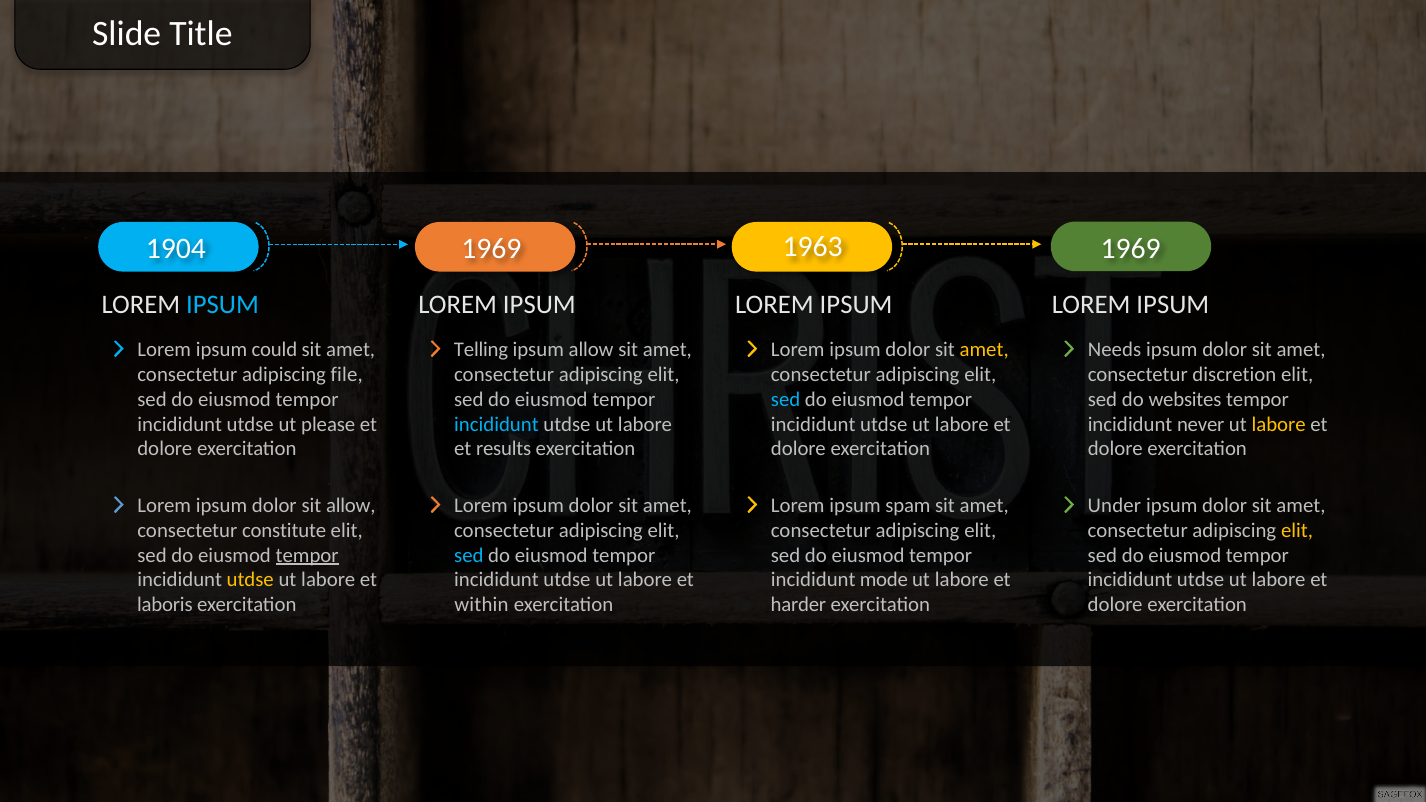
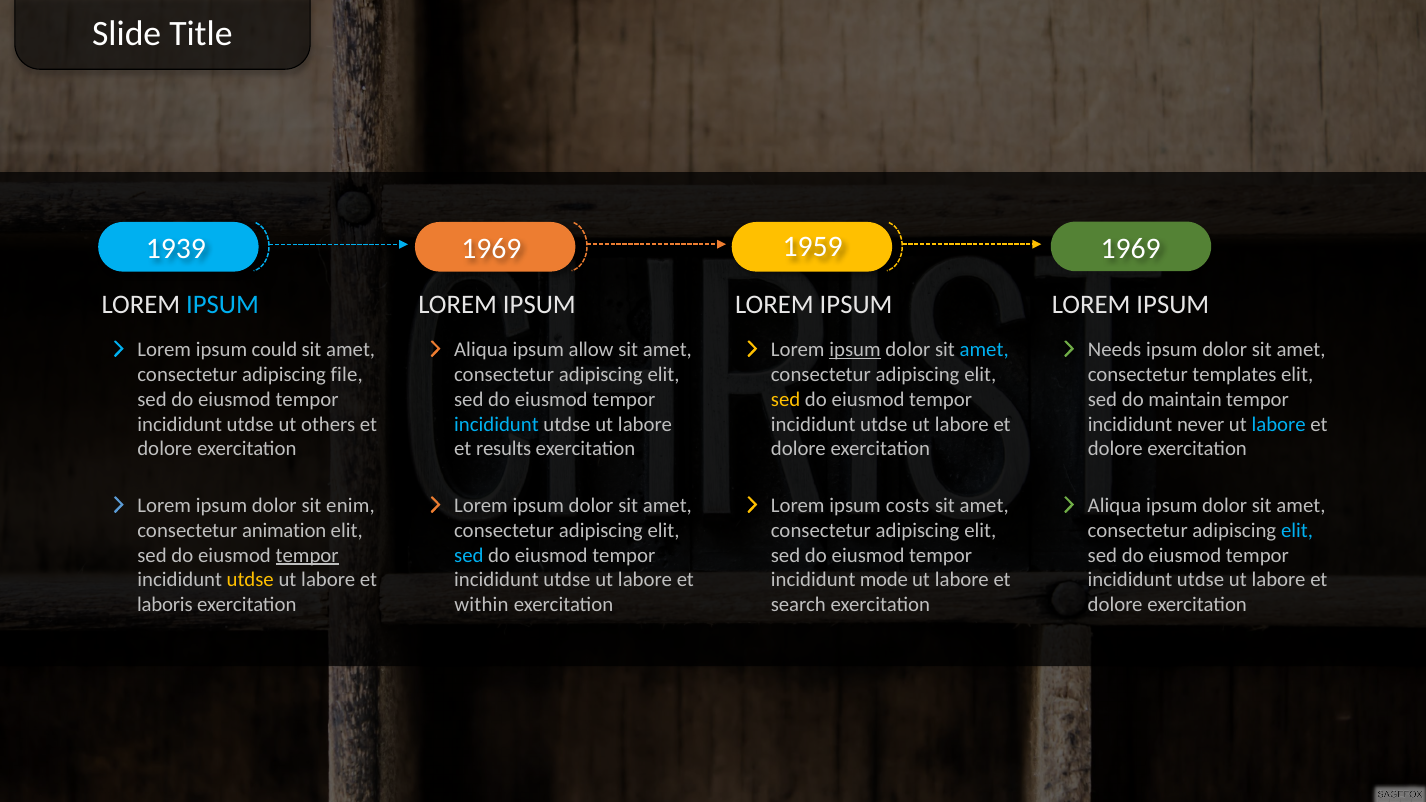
1904: 1904 -> 1939 (176, 249)
1963: 1963 -> 1959 (813, 247)
Telling: Telling -> Aliqua (481, 349)
ipsum underline: none -> present (855, 349)
amet colour: yellow -> light blue (984, 349)
discretion: discretion -> templates (1234, 374)
sed colour: light blue -> yellow (786, 399)
websites: websites -> maintain (1185, 399)
please: please -> others (328, 424)
labore colour: yellow -> light blue (1279, 424)
sit allow: allow -> enim (351, 505)
spam: spam -> costs (908, 505)
Under: Under -> Aliqua (1115, 505)
constitute: constitute -> animation (284, 530)
elit colour: yellow -> light blue (1297, 530)
harder: harder -> search (798, 605)
